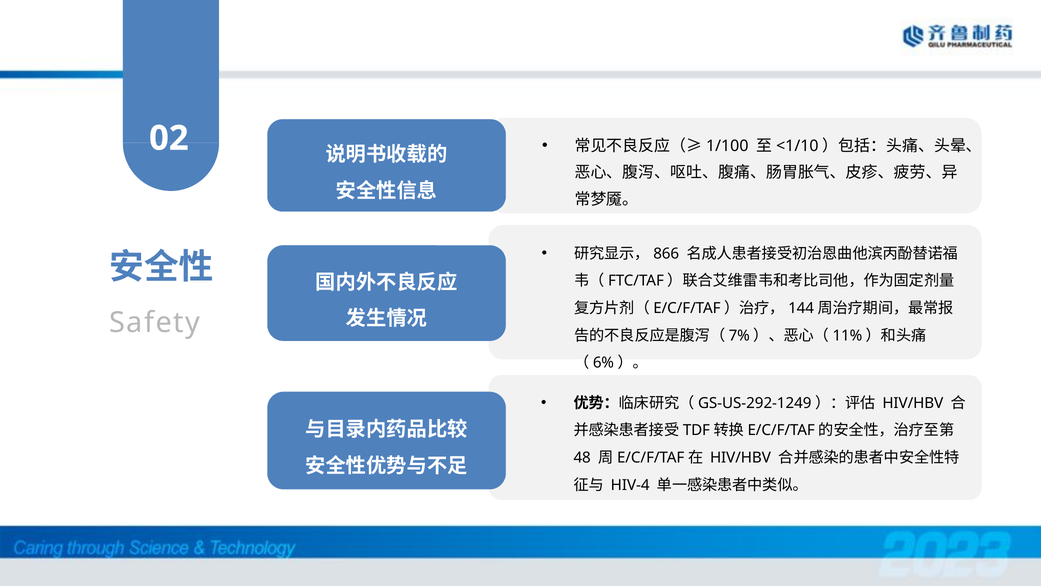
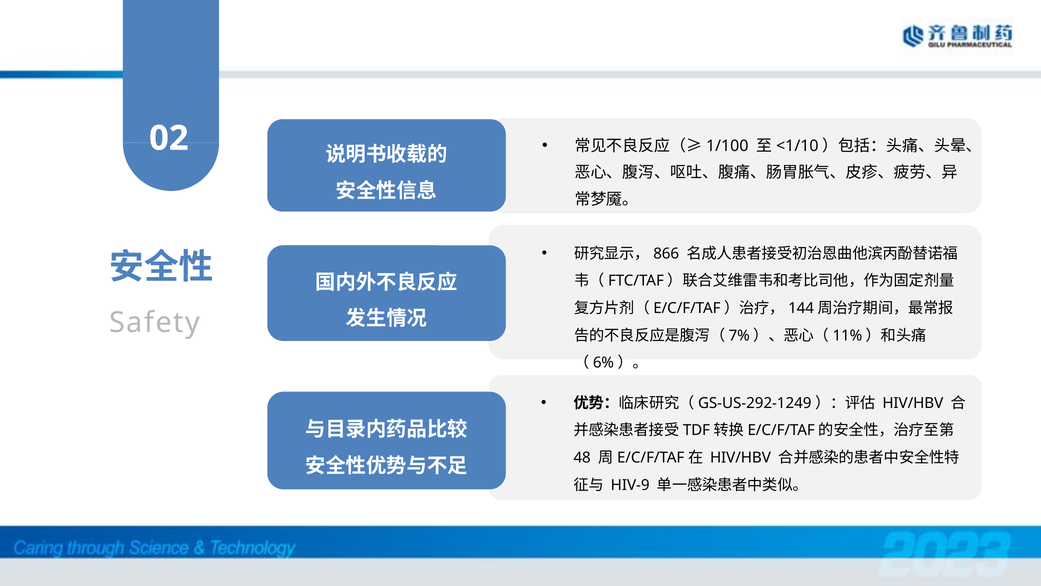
HIV-4: HIV-4 -> HIV-9 (630, 485)
